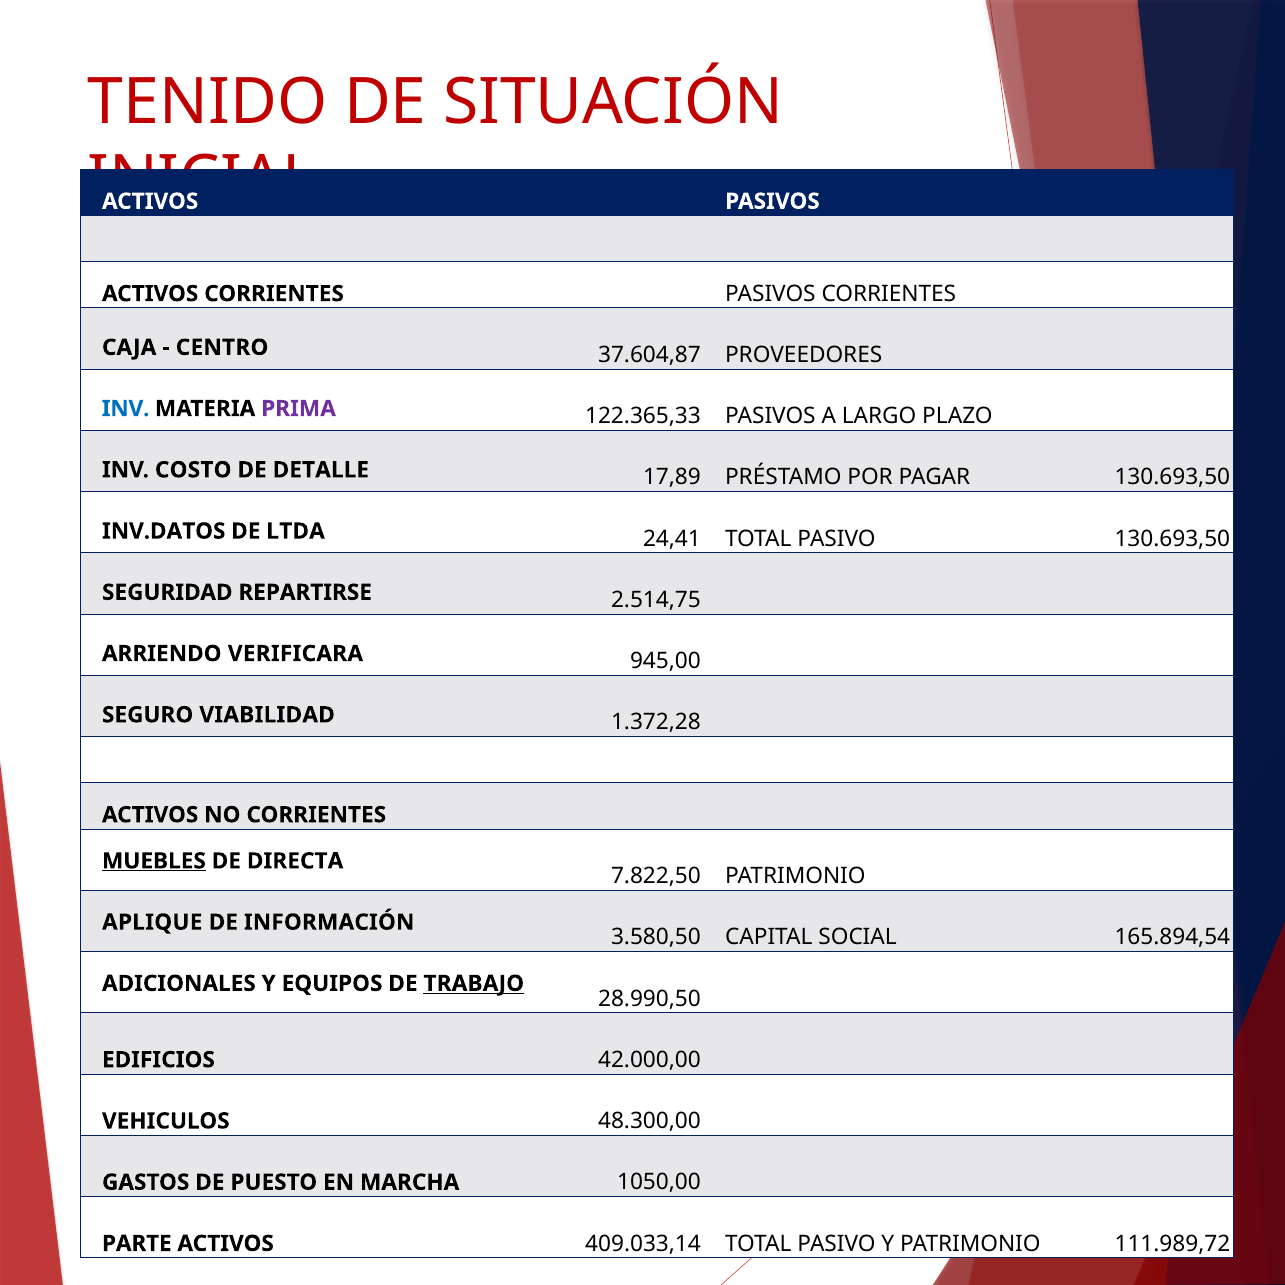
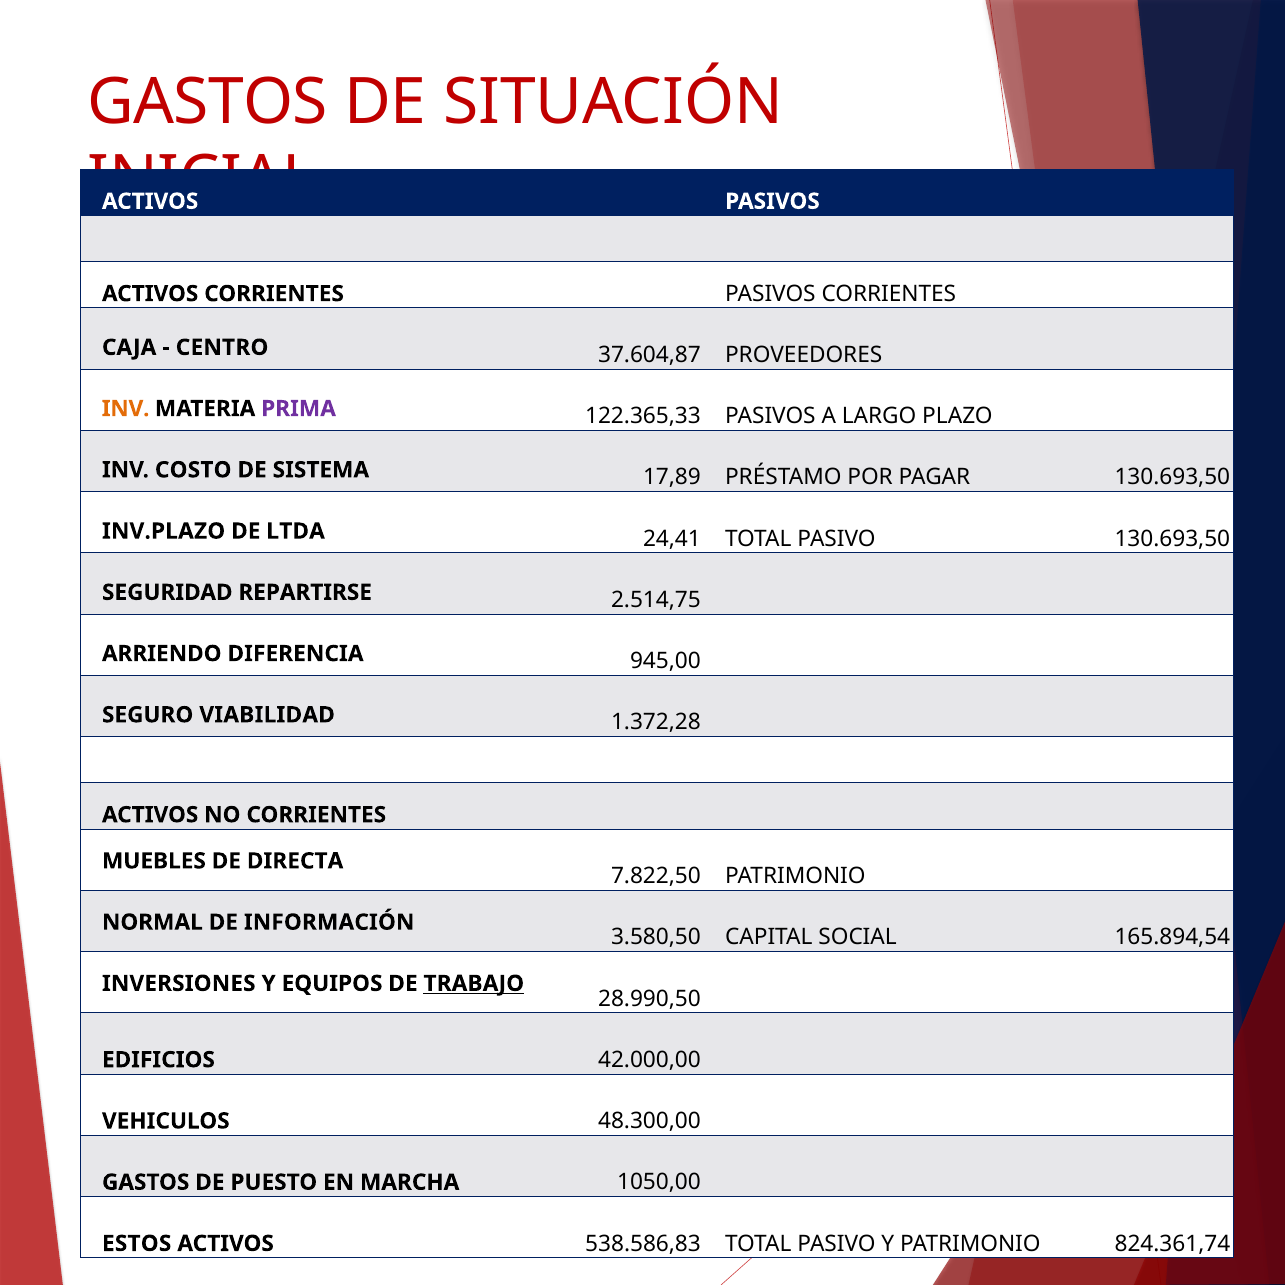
TENIDO: TENIDO -> GASTOS (208, 103)
INV colour: blue -> orange (126, 409)
DETALLE: DETALLE -> SISTEMA (321, 470)
INV.DATOS: INV.DATOS -> INV.PLAZO (164, 531)
VERIFICARA: VERIFICARA -> DIFERENCIA (296, 654)
MUEBLES underline: present -> none (154, 861)
APLIQUE: APLIQUE -> NORMAL (152, 922)
ADICIONALES: ADICIONALES -> INVERSIONES (179, 983)
PARTE: PARTE -> ESTOS (137, 1244)
409.033,14: 409.033,14 -> 538.586,83 (643, 1244)
111.989,72: 111.989,72 -> 824.361,74 (1172, 1244)
